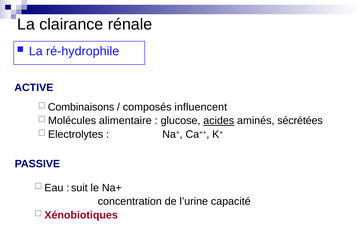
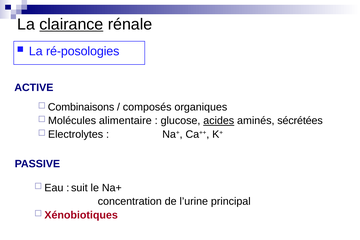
clairance underline: none -> present (71, 24)
ré-hydrophile: ré-hydrophile -> ré-posologies (83, 51)
influencent: influencent -> organiques (201, 107)
capacité: capacité -> principal (231, 201)
